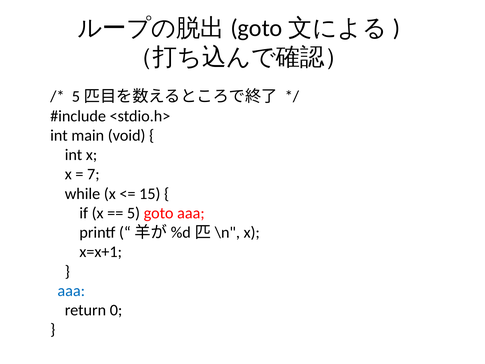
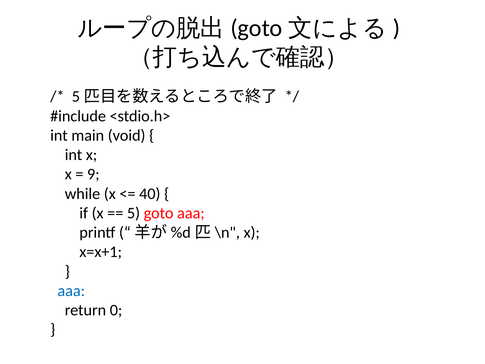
7: 7 -> 9 (93, 174)
15: 15 -> 40 (150, 194)
